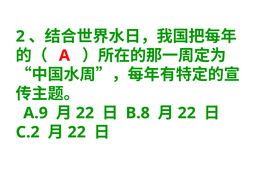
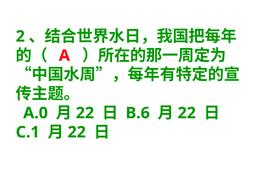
A.9: A.9 -> A.0 (36, 113)
B.8: B.8 -> B.6 (138, 113)
C.2: C.2 -> C.1 (28, 133)
